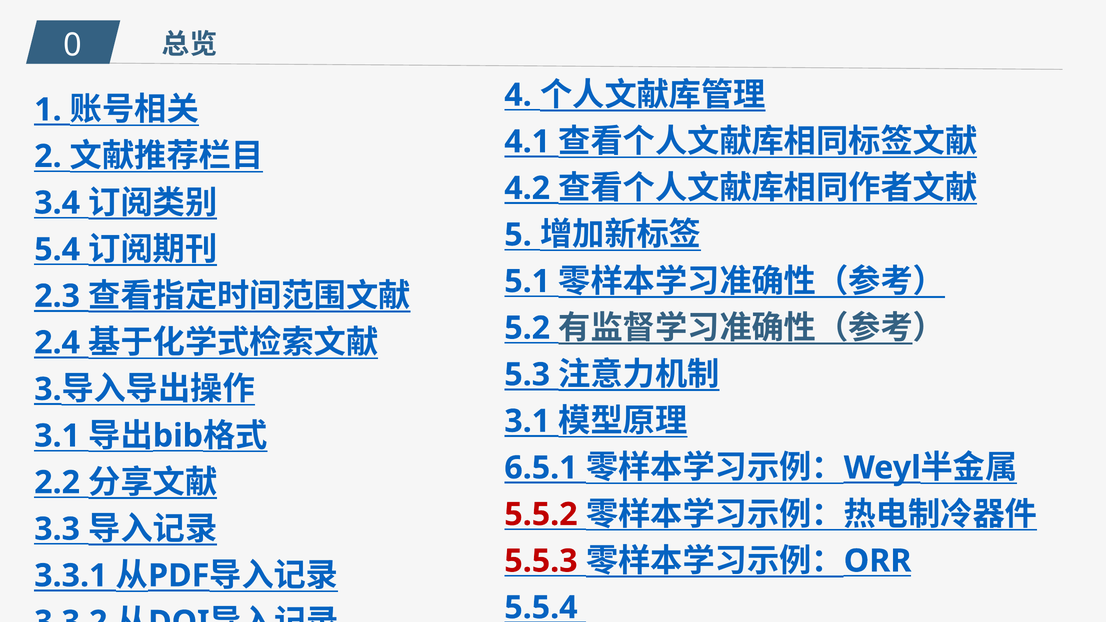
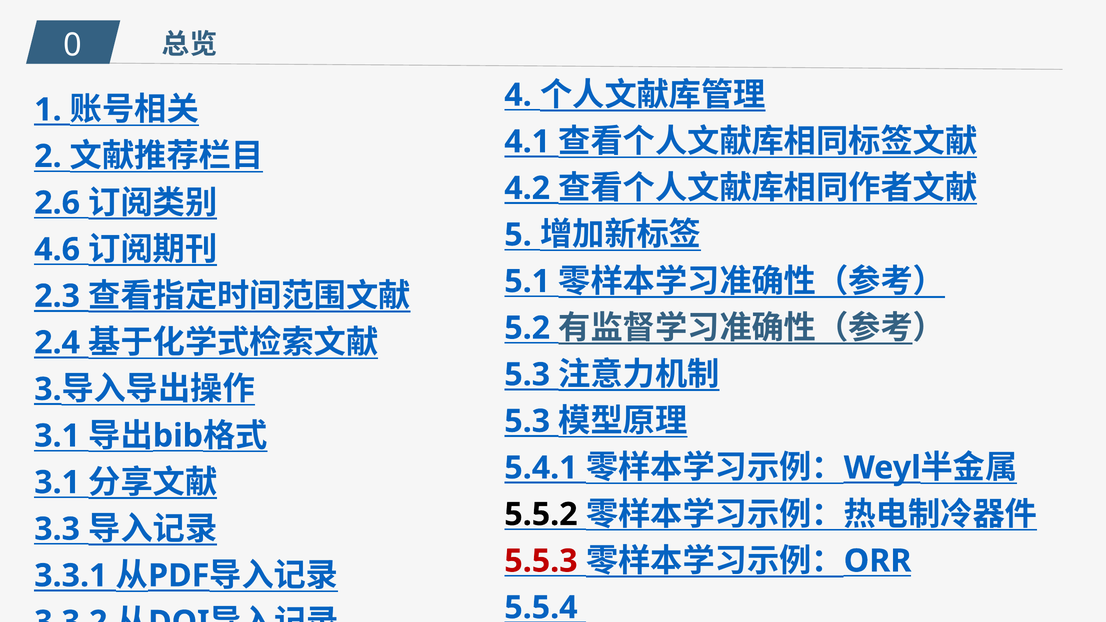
3.4: 3.4 -> 2.6 (57, 203)
5.4: 5.4 -> 4.6 (57, 250)
3.1: 3.1 -> 5.3 (527, 421)
6.5.1: 6.5.1 -> 5.4.1 (541, 468)
2.2: 2.2 -> 3.1 (57, 483)
5.5.2 colour: red -> black (541, 514)
